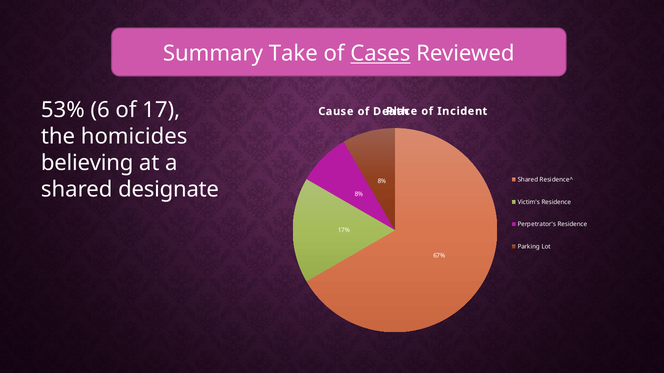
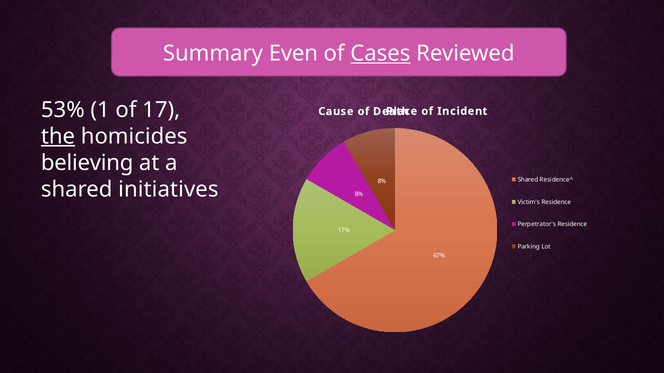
Take: Take -> Even (293, 54)
6: 6 -> 1 (100, 110)
the underline: none -> present (58, 136)
designate: designate -> initiatives (168, 190)
